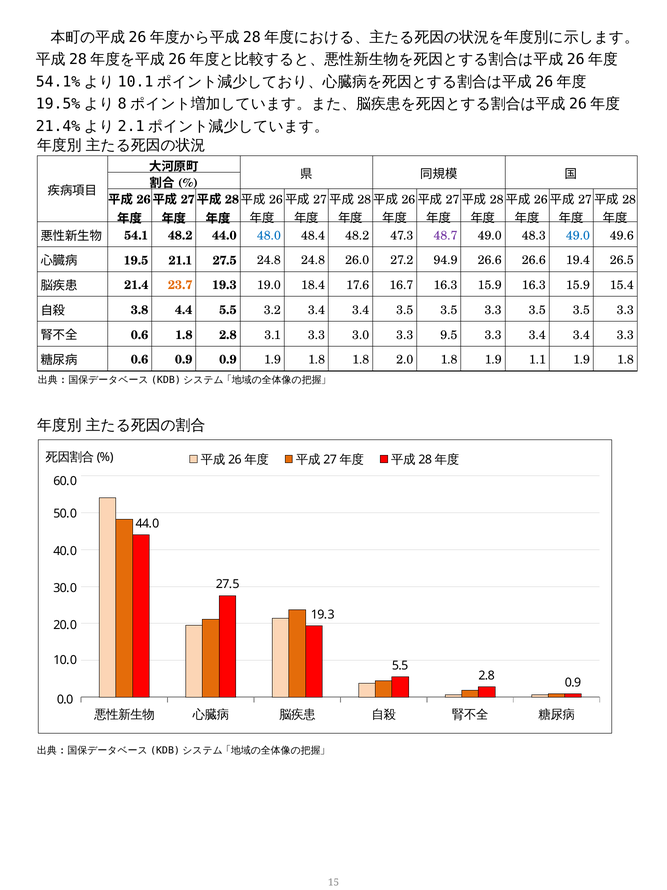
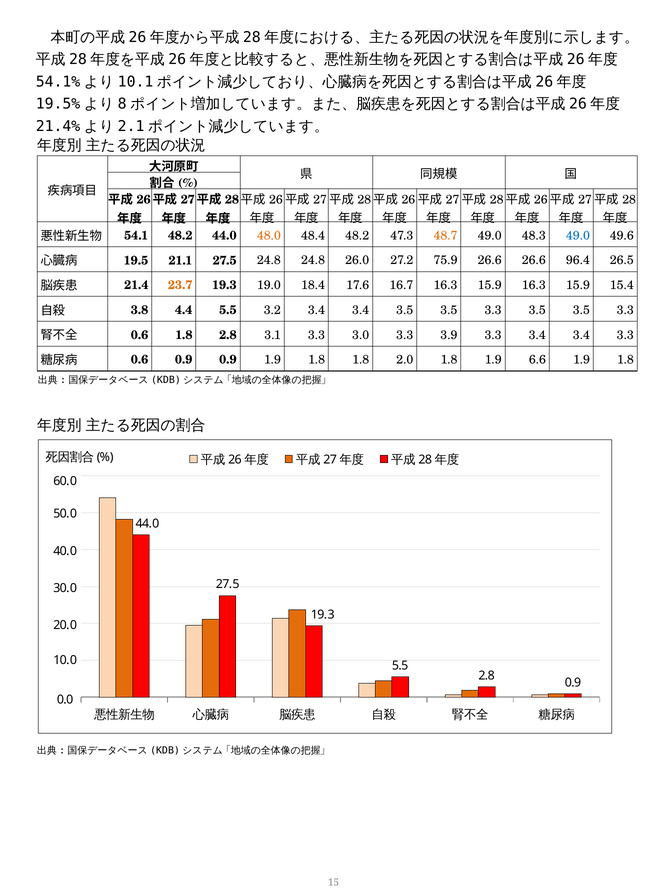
48.0 colour: blue -> orange (269, 235)
48.7 colour: purple -> orange (446, 235)
94.9: 94.9 -> 75.9 (446, 260)
19.4: 19.4 -> 96.4 (578, 260)
9.5: 9.5 -> 3.9 (449, 335)
1.1: 1.1 -> 6.6 (537, 359)
